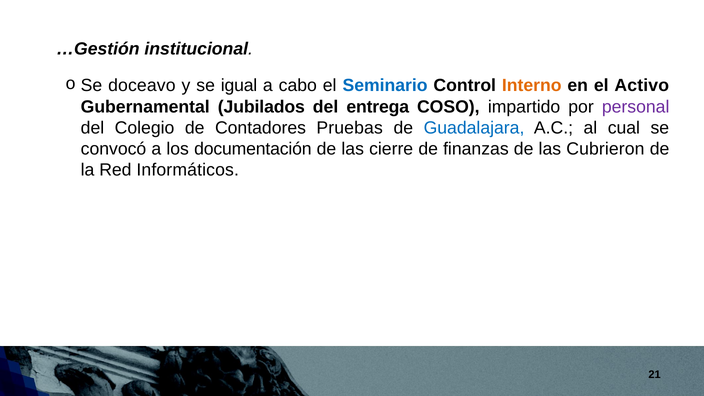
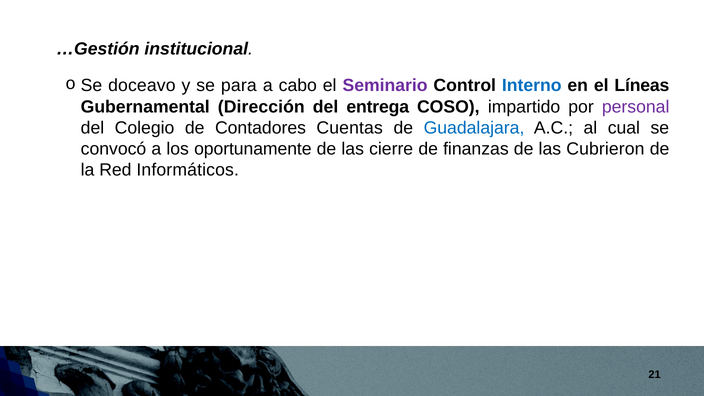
igual: igual -> para (239, 86)
Seminario colour: blue -> purple (385, 86)
Interno colour: orange -> blue (532, 86)
Activo: Activo -> Líneas (642, 86)
Jubilados: Jubilados -> Dirección (261, 107)
Pruebas: Pruebas -> Cuentas (350, 128)
documentación: documentación -> oportunamente (253, 149)
